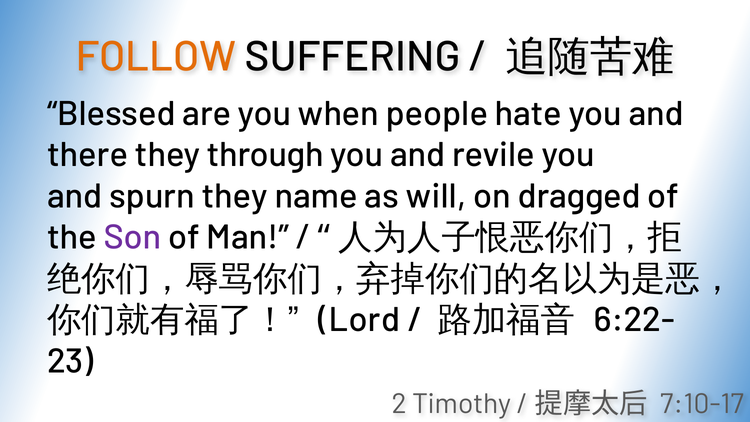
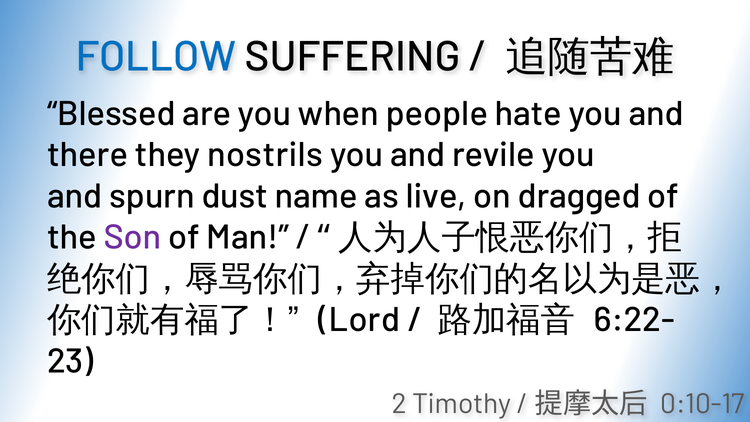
FOLLOW colour: orange -> blue (156, 57)
through: through -> nostrils (265, 155)
spurn they: they -> dust (235, 196)
will: will -> live (436, 196)
7:10-17: 7:10-17 -> 0:10-17 (703, 404)
